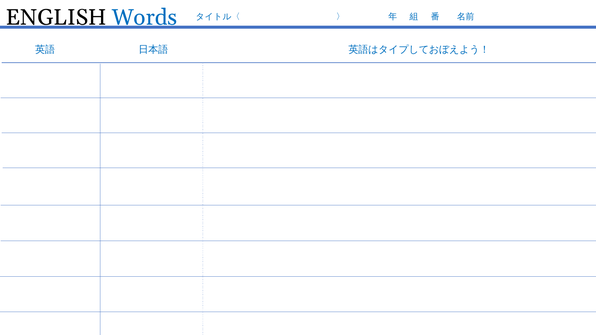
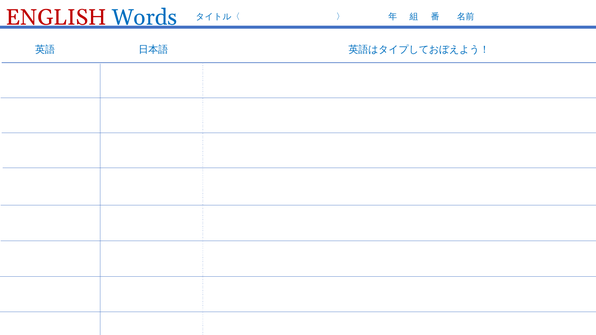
ENGLISH colour: black -> red (56, 18)
